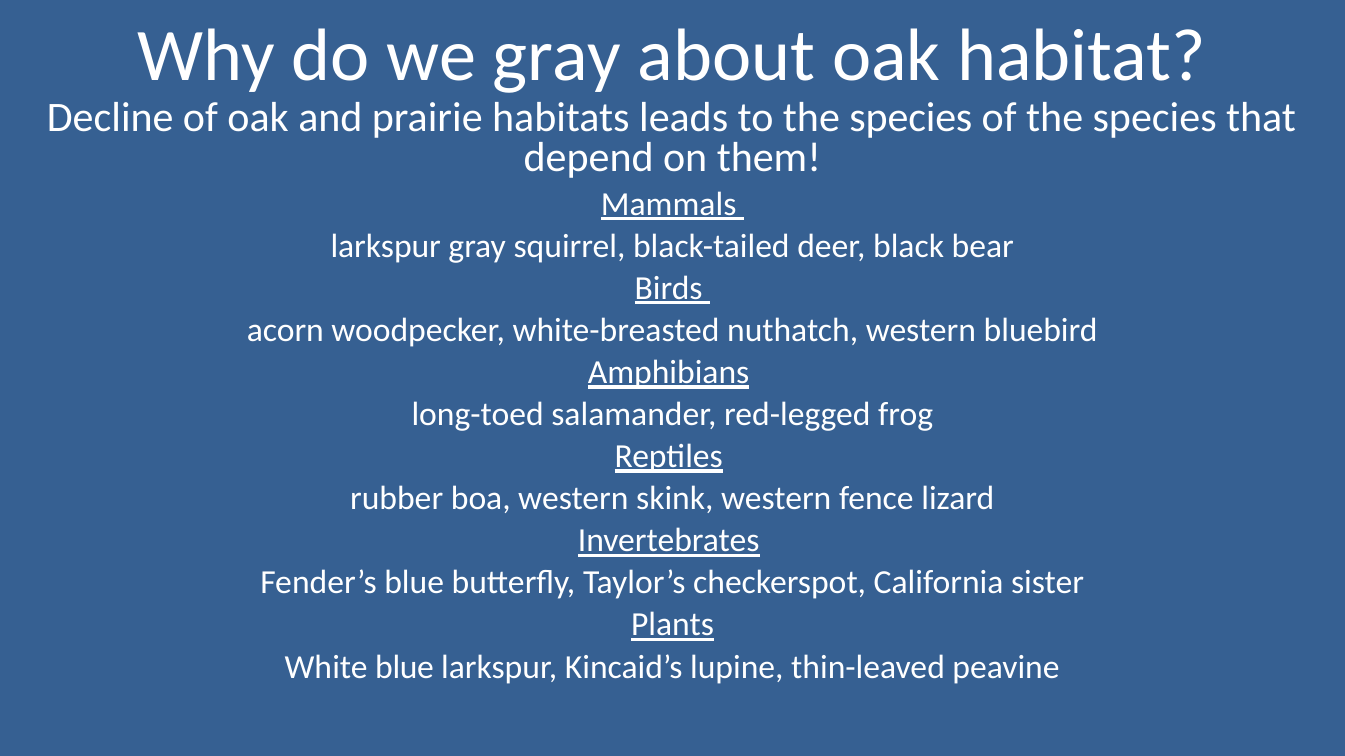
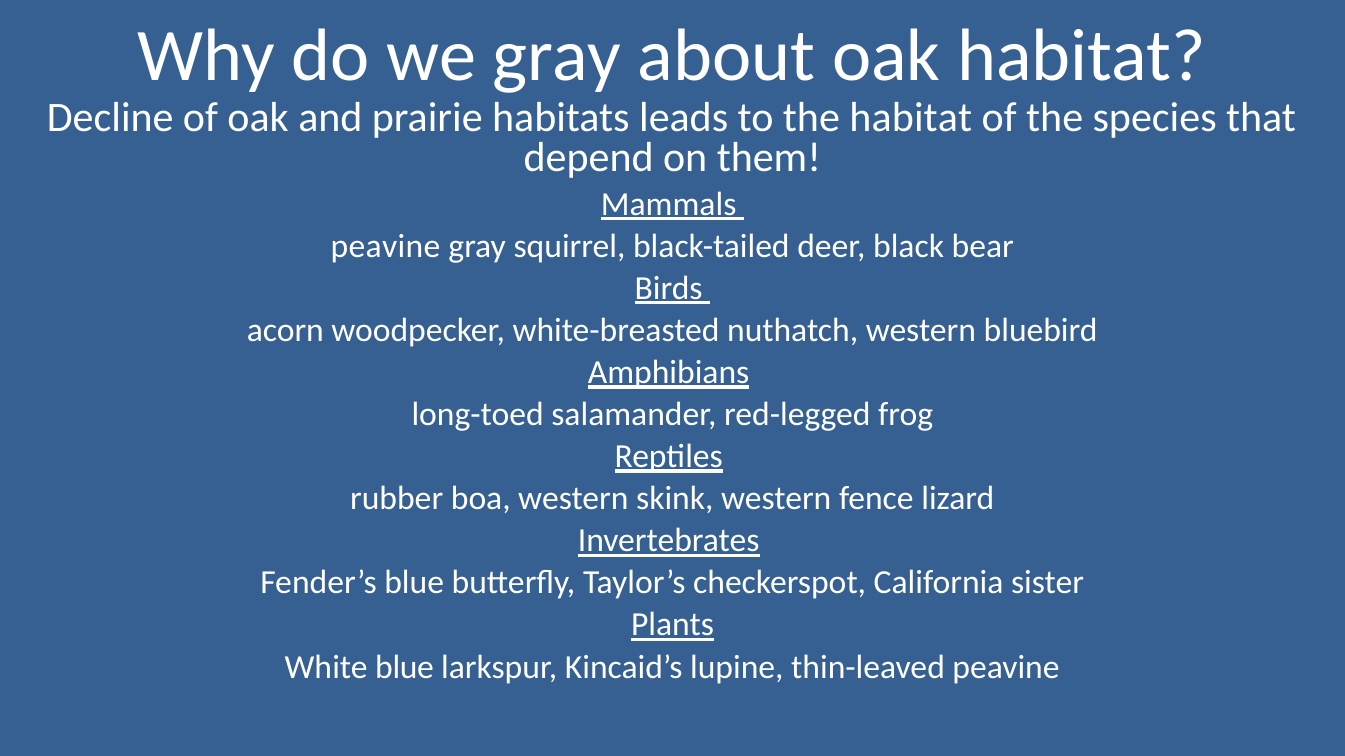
to the species: species -> habitat (911, 118)
larkspur: larkspur -> peavine (386, 246)
